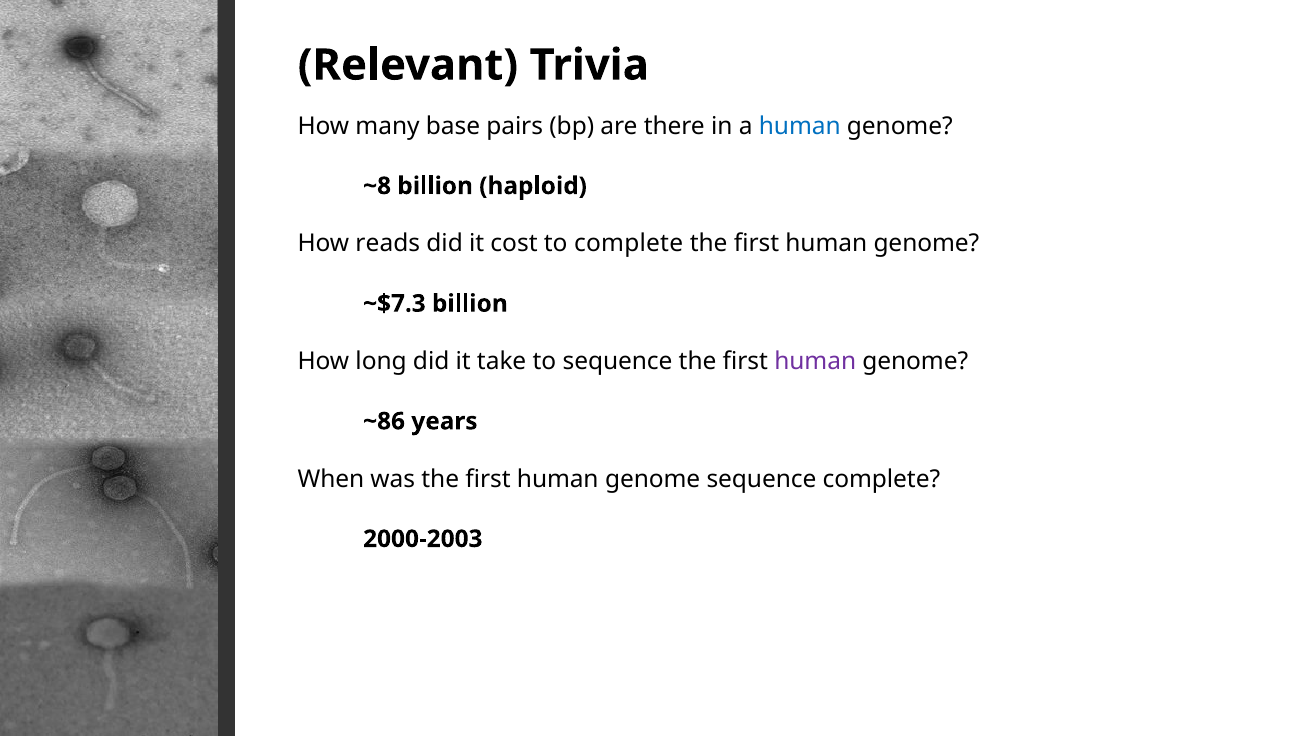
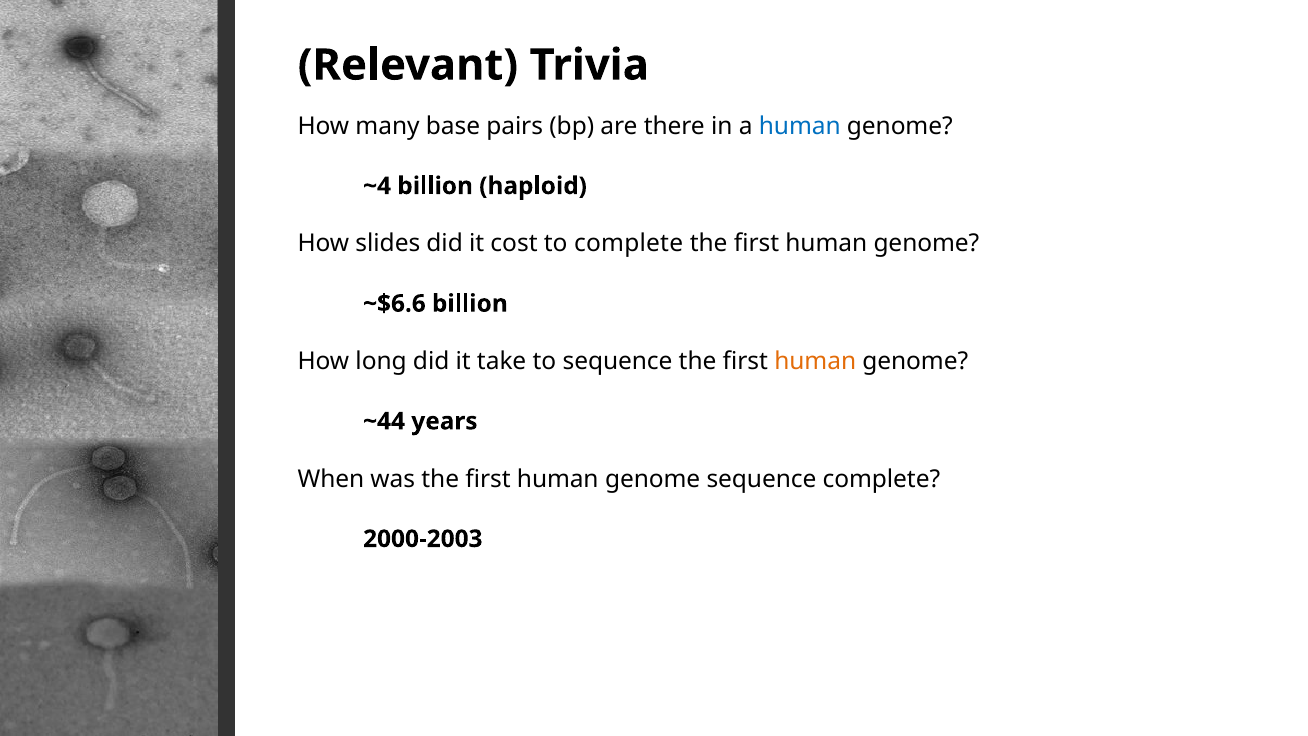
~8: ~8 -> ~4 (377, 186)
reads: reads -> slides (388, 244)
~$7.3: ~$7.3 -> ~$6.6 (394, 304)
human colour: purple -> orange (815, 361)
~86: ~86 -> ~44 (384, 421)
